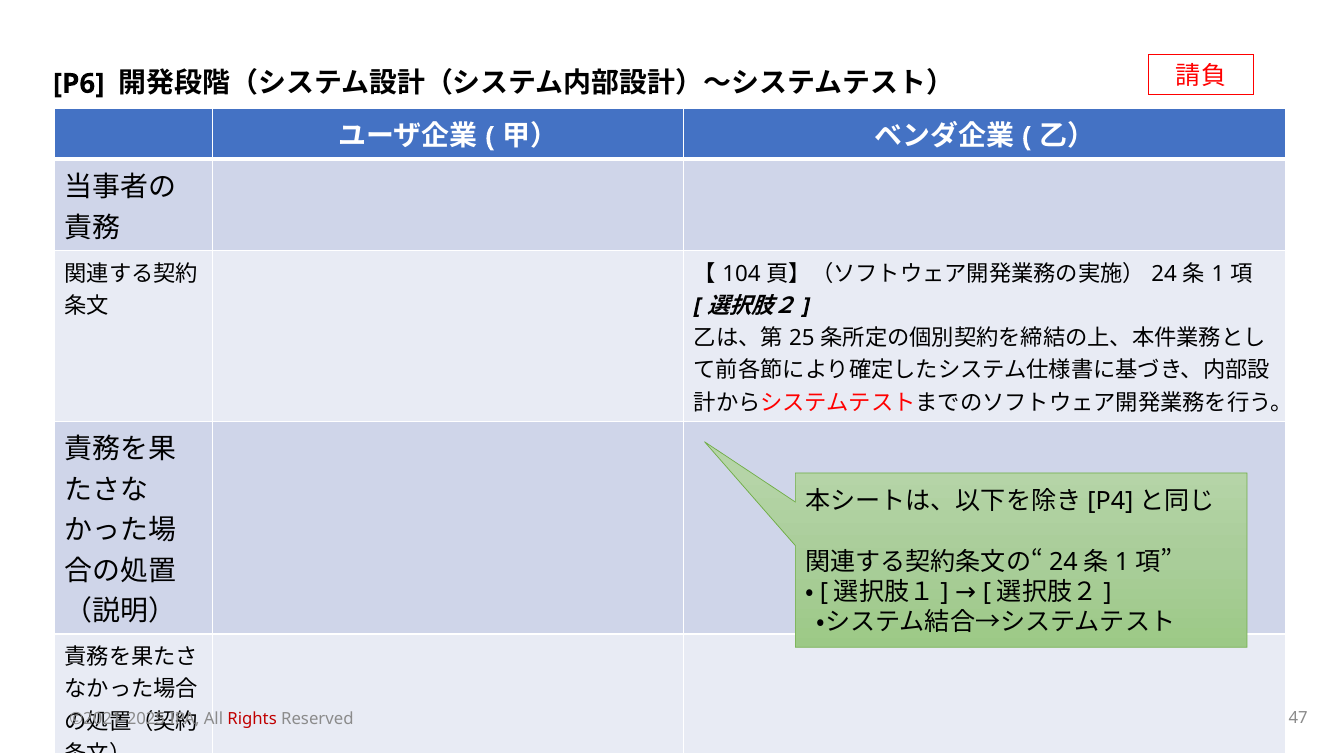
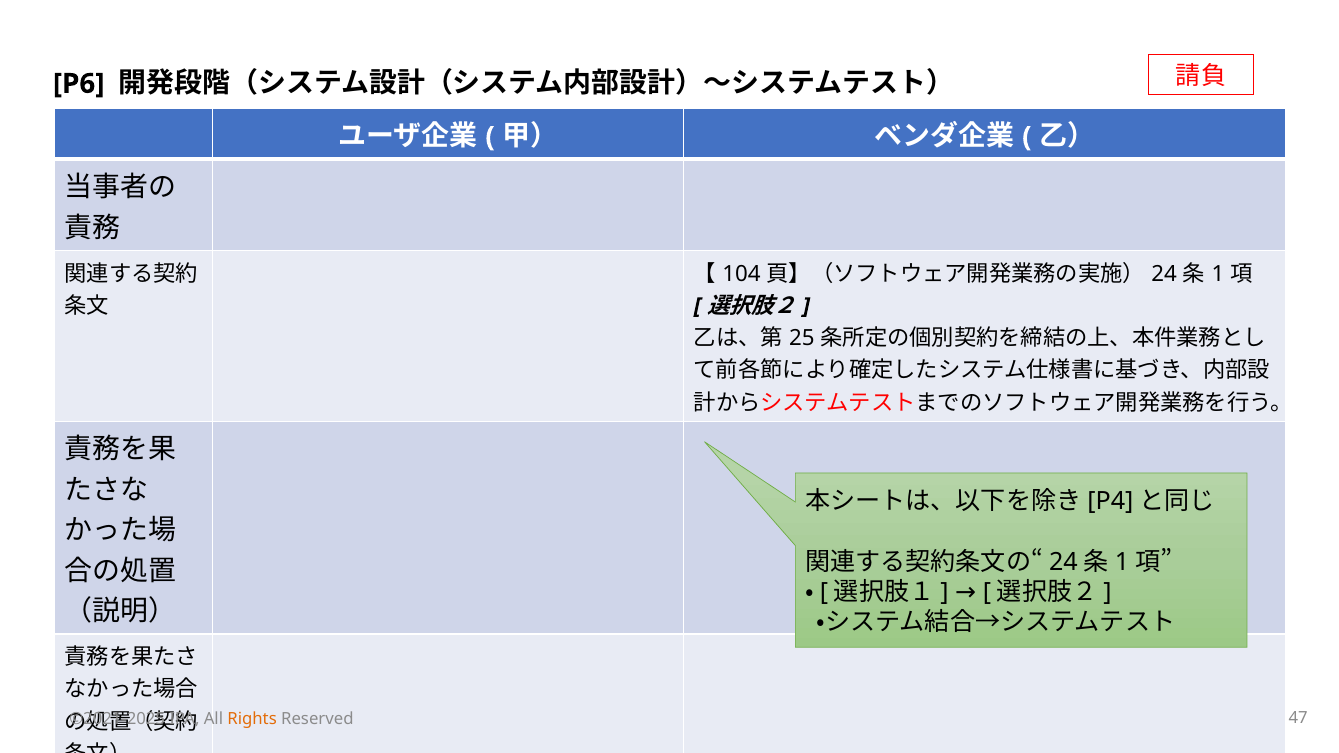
Rights colour: red -> orange (252, 719)
